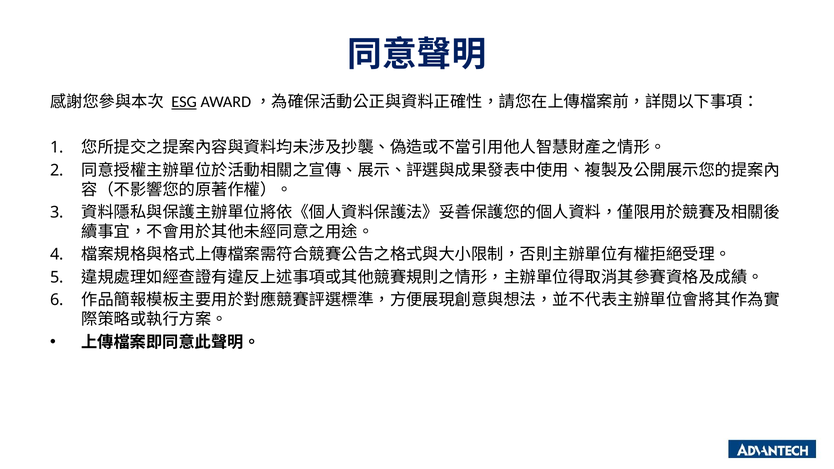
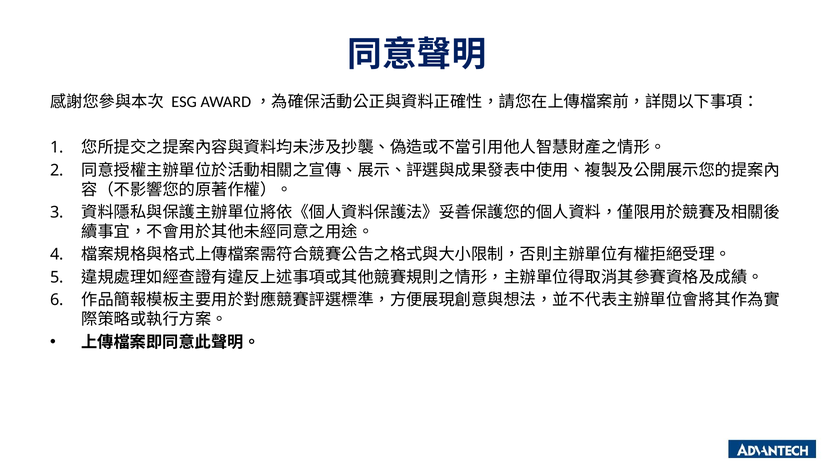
ESG underline: present -> none (184, 102)
